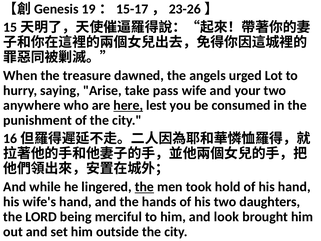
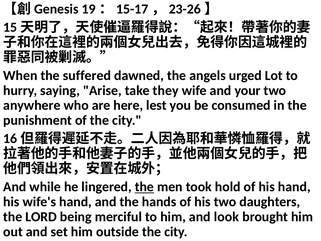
treasure: treasure -> suffered (87, 75)
pass: pass -> they (166, 90)
here underline: present -> none (128, 105)
